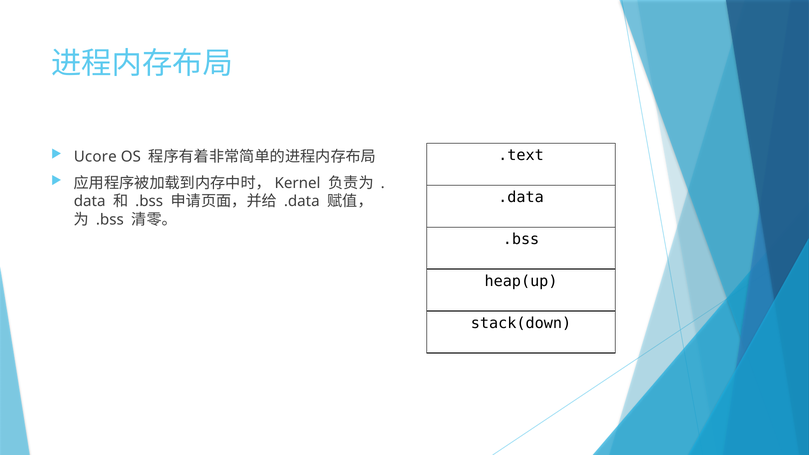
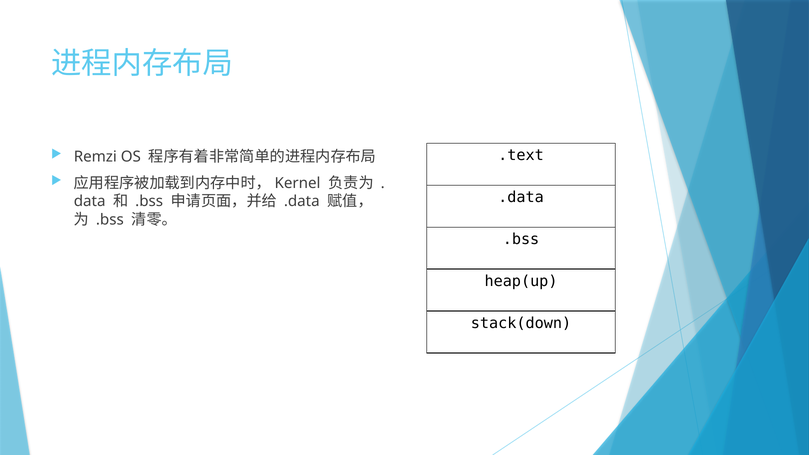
Ucore: Ucore -> Remzi (95, 157)
